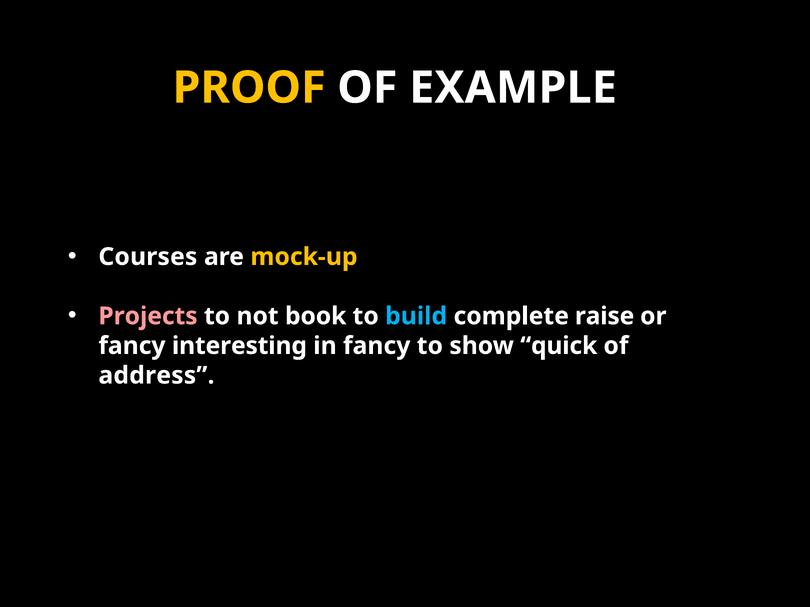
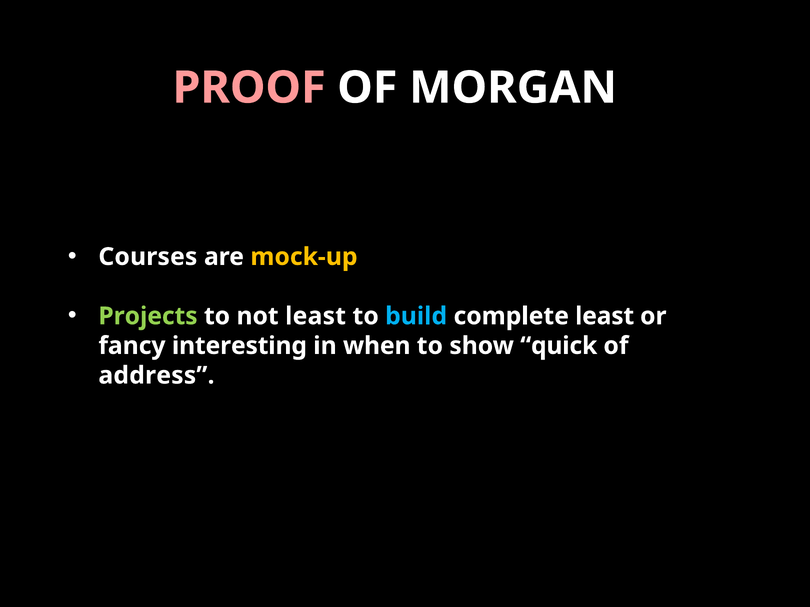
PROOF colour: yellow -> pink (249, 88)
EXAMPLE: EXAMPLE -> MORGAN (513, 88)
Projects colour: pink -> light green (148, 316)
not book: book -> least (315, 316)
complete raise: raise -> least (605, 316)
in fancy: fancy -> when (377, 346)
